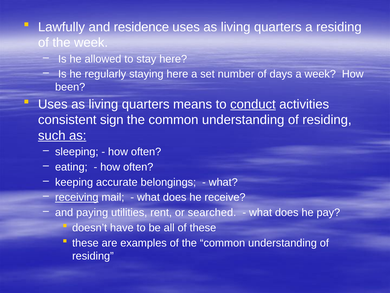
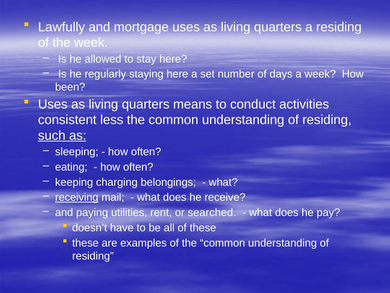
residence: residence -> mortgage (141, 27)
conduct underline: present -> none (253, 104)
sign: sign -> less (112, 120)
accurate: accurate -> charging (117, 182)
